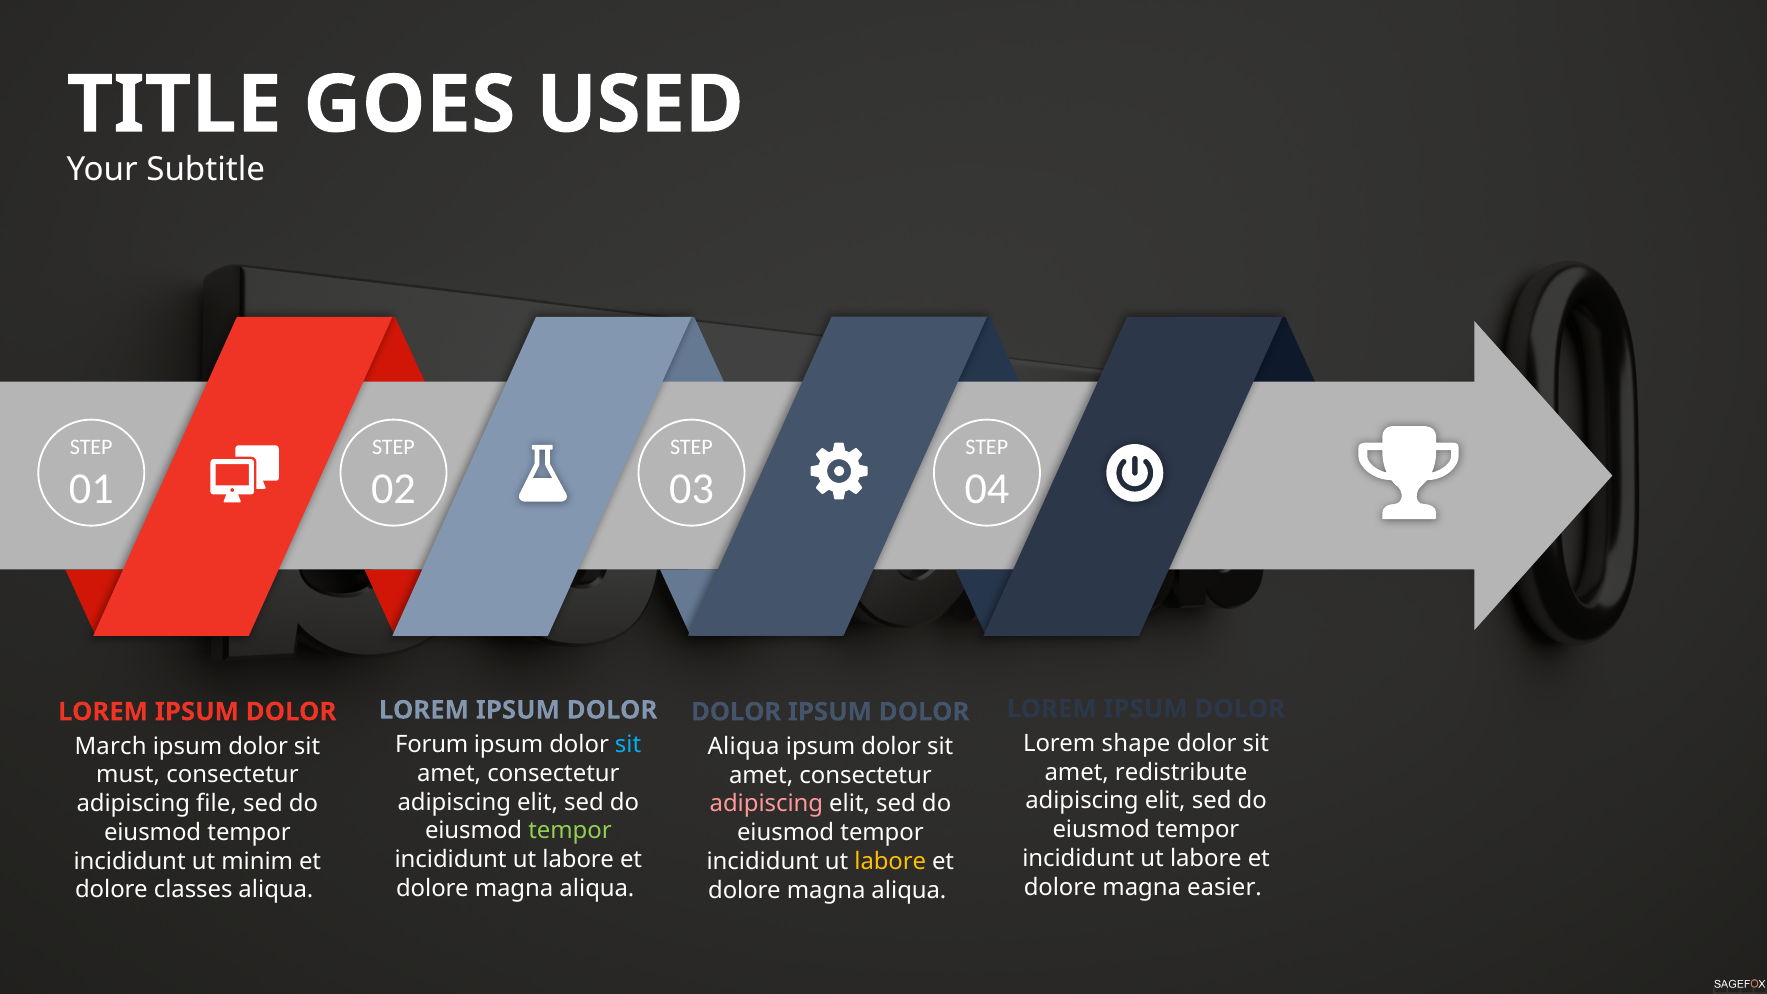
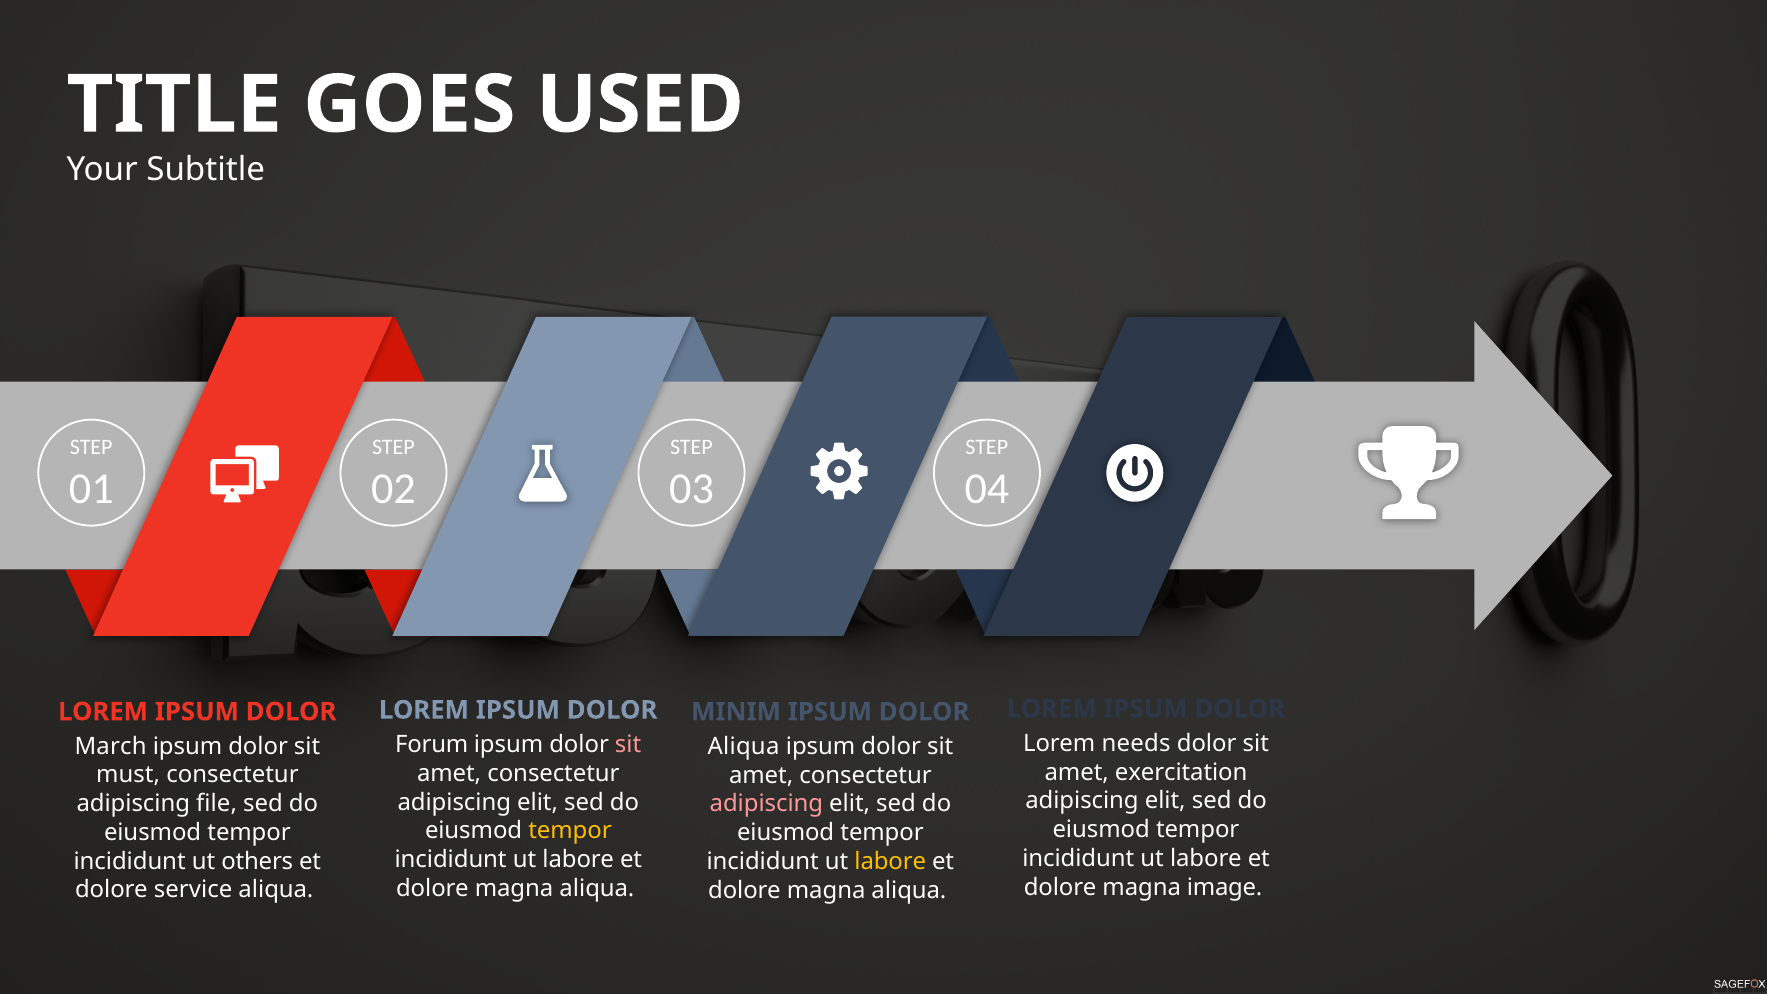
DOLOR: DOLOR -> MINIM (736, 712)
shape: shape -> needs (1136, 743)
sit colour: light blue -> pink (628, 745)
redistribute: redistribute -> exercitation (1181, 772)
tempor colour: light green -> yellow (570, 831)
minim: minim -> others (257, 861)
easier: easier -> image (1225, 887)
classes: classes -> service (193, 890)
